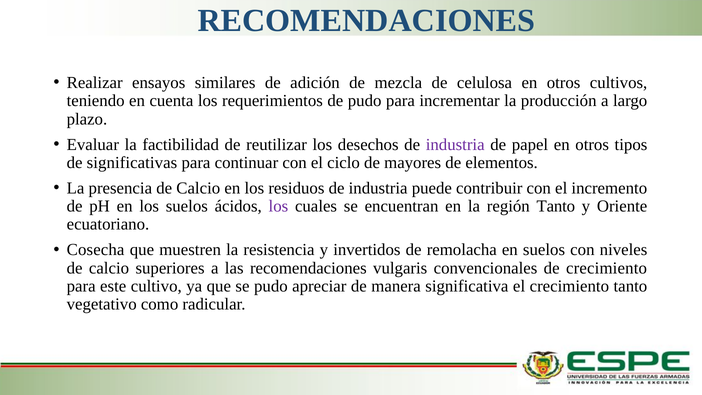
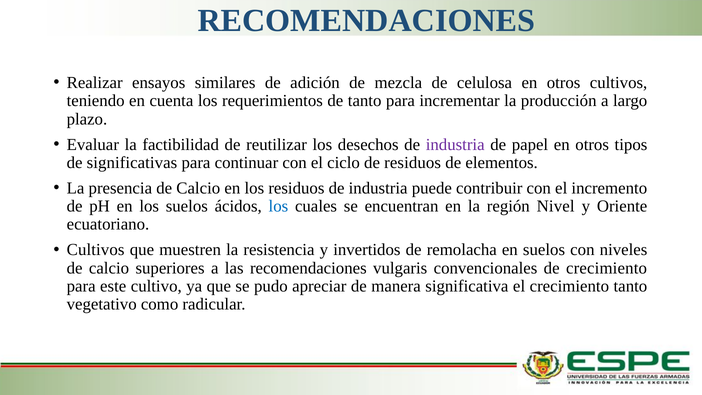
de pudo: pudo -> tanto (365, 101)
de mayores: mayores -> residuos (413, 163)
los colour: purple -> blue (278, 206)
región Tanto: Tanto -> Nivel (556, 206)
Cosecha: Cosecha -> Cultivos (96, 250)
